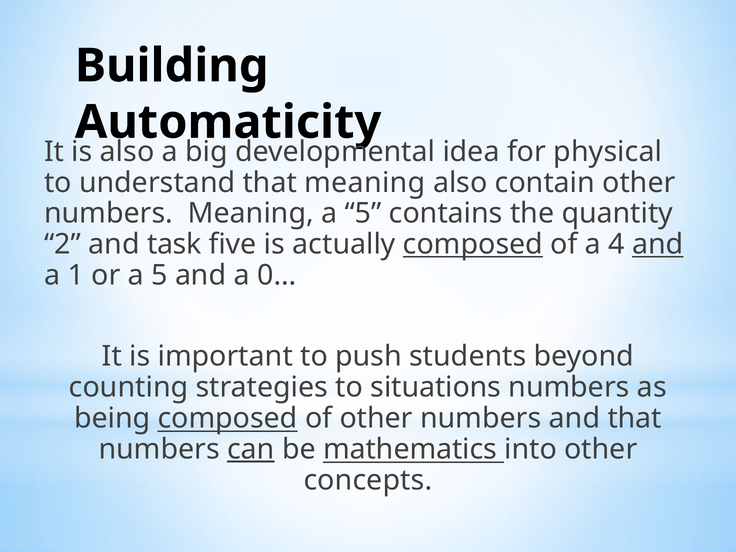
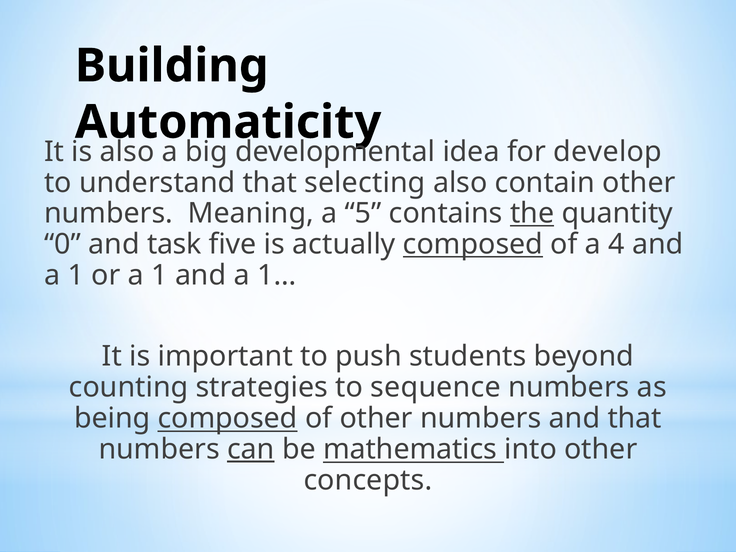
physical: physical -> develop (608, 152)
that meaning: meaning -> selecting (365, 183)
the underline: none -> present (532, 213)
2: 2 -> 0 (63, 244)
and underline: present -> none (658, 244)
or a 5: 5 -> 1 (159, 275)
0…: 0… -> 1… (277, 275)
situations: situations -> sequence (436, 387)
